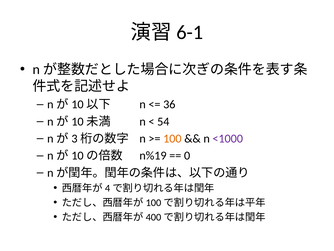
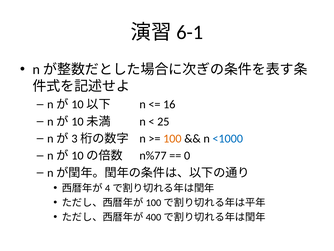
36: 36 -> 16 (169, 104)
54: 54 -> 25 (163, 121)
<1000 colour: purple -> blue (228, 138)
n%19: n%19 -> n%77 (153, 155)
